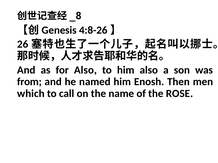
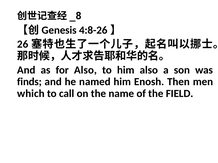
from: from -> finds (29, 82)
ROSE: ROSE -> FIELD (180, 94)
